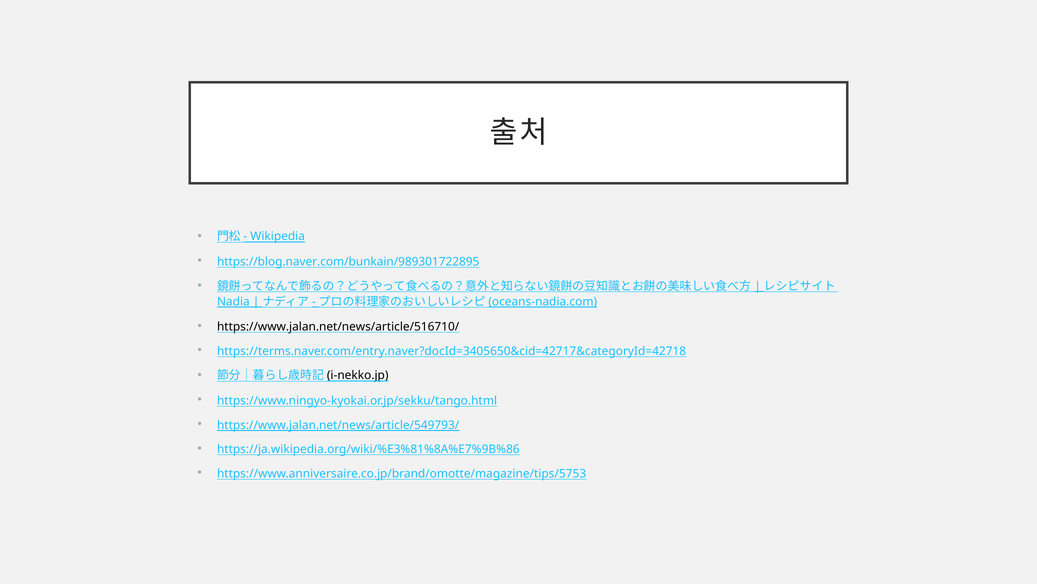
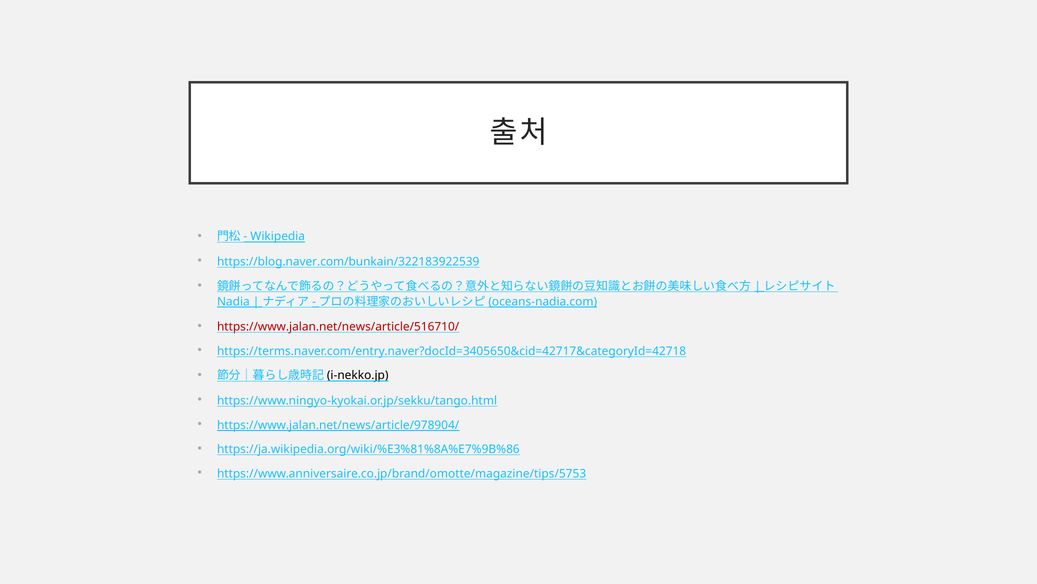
https://blog.naver.com/bunkain/989301722895: https://blog.naver.com/bunkain/989301722895 -> https://blog.naver.com/bunkain/322183922539 (348, 261)
https://www.jalan.net/news/article/516710/ colour: black -> red (338, 326)
https://www.jalan.net/news/article/549793/: https://www.jalan.net/news/article/549793/ -> https://www.jalan.net/news/article/978904/ (338, 425)
